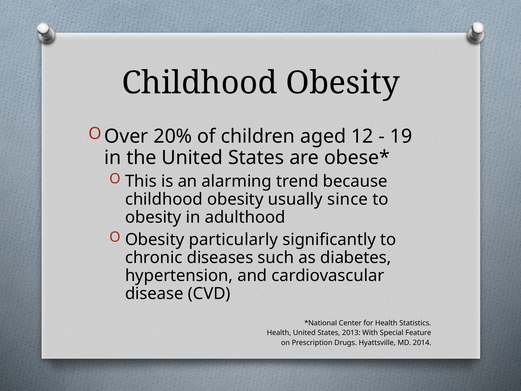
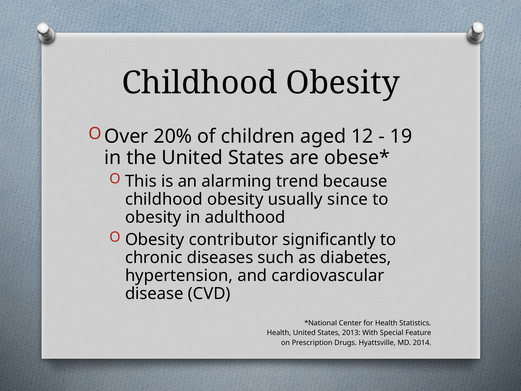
particularly: particularly -> contributor (233, 240)
